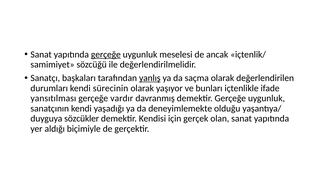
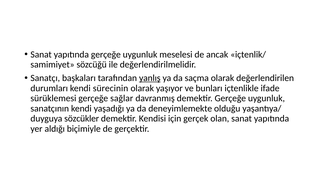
gerçeğe underline: present -> none (106, 54)
yansıtılması: yansıtılması -> sürüklemesi (53, 98)
vardır: vardır -> sağlar (122, 98)
